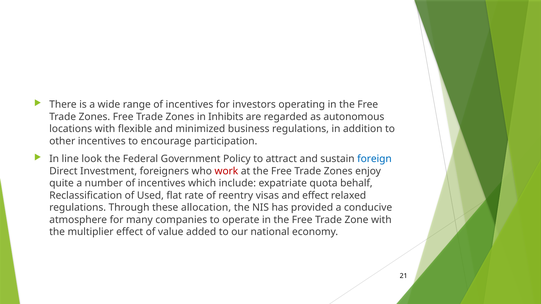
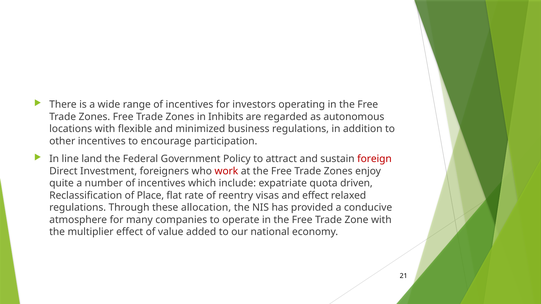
look: look -> land (92, 159)
foreign colour: blue -> red (374, 159)
behalf: behalf -> driven (356, 183)
Used: Used -> Place (150, 196)
